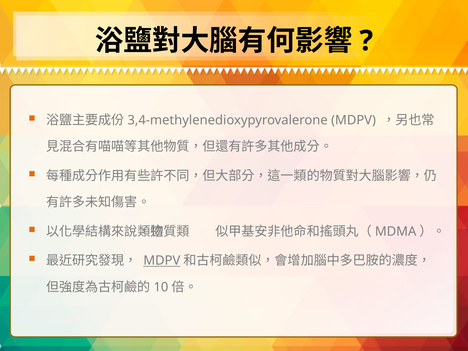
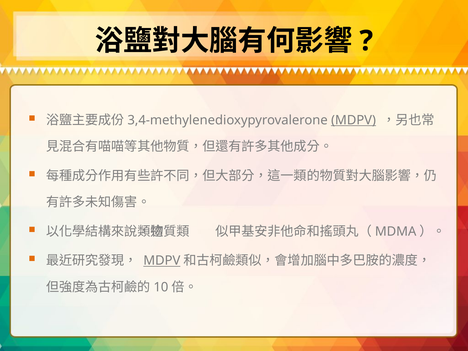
MDPV underline: none -> present (354, 120)
